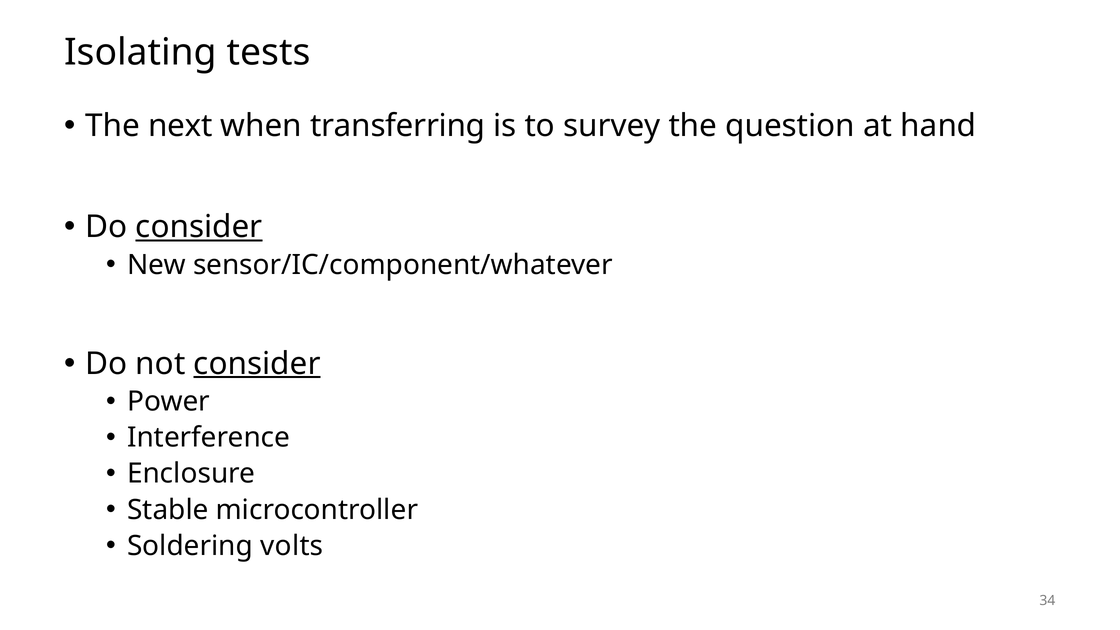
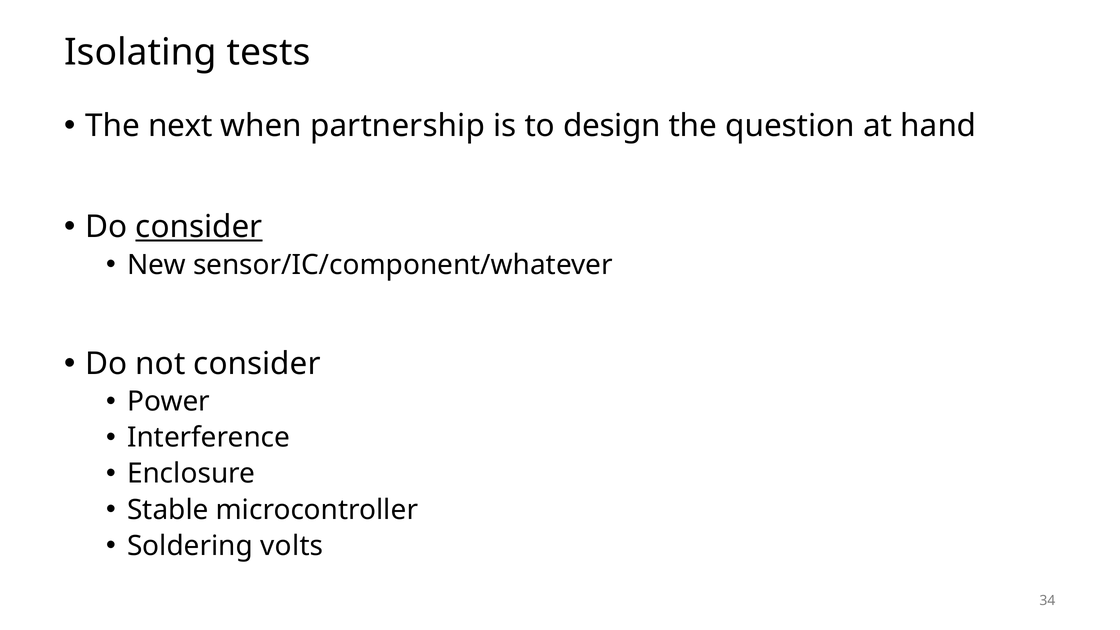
transferring: transferring -> partnership (398, 126)
survey: survey -> design (612, 126)
consider underline: present -> none (257, 364)
